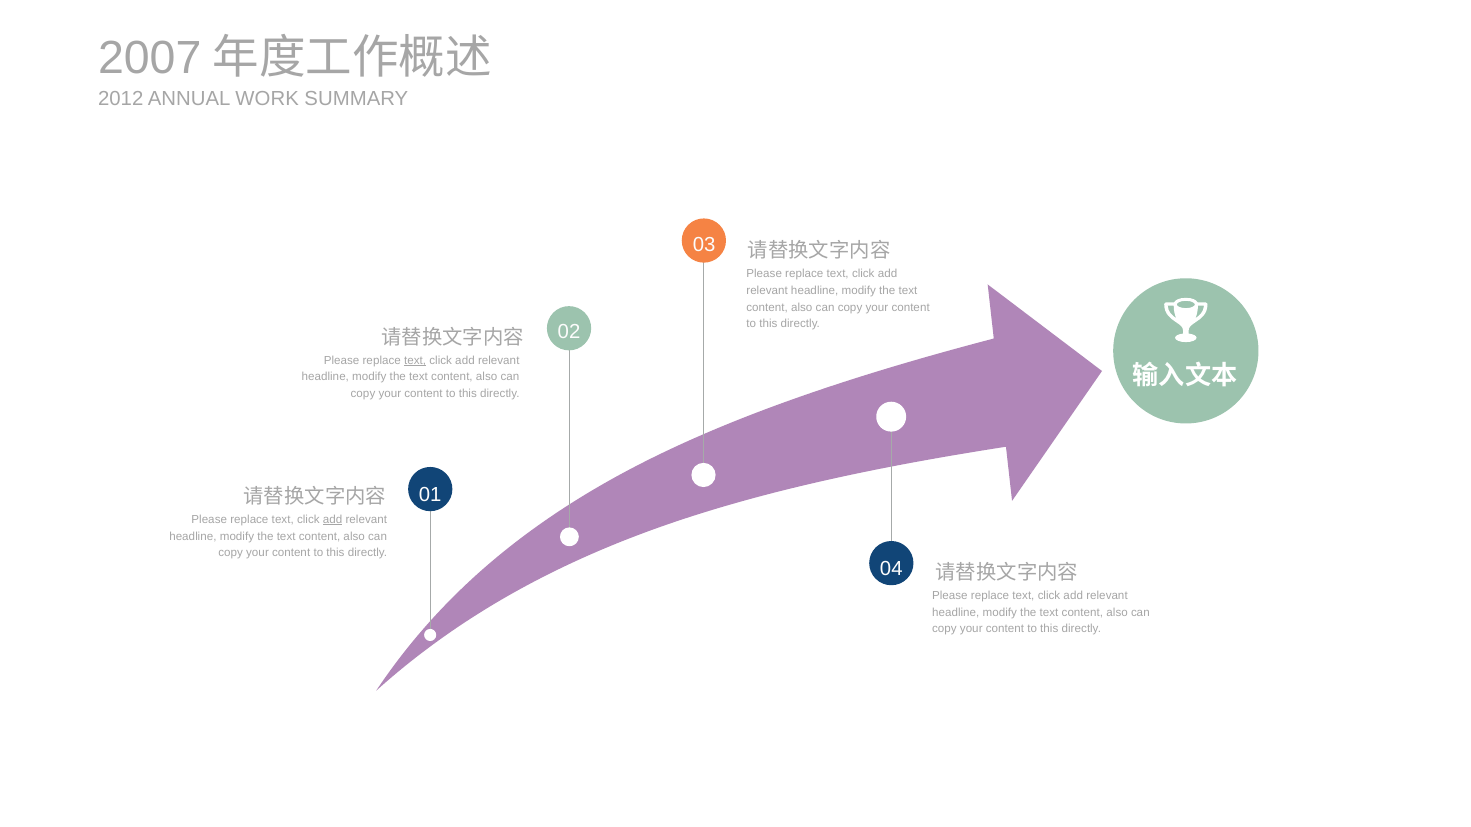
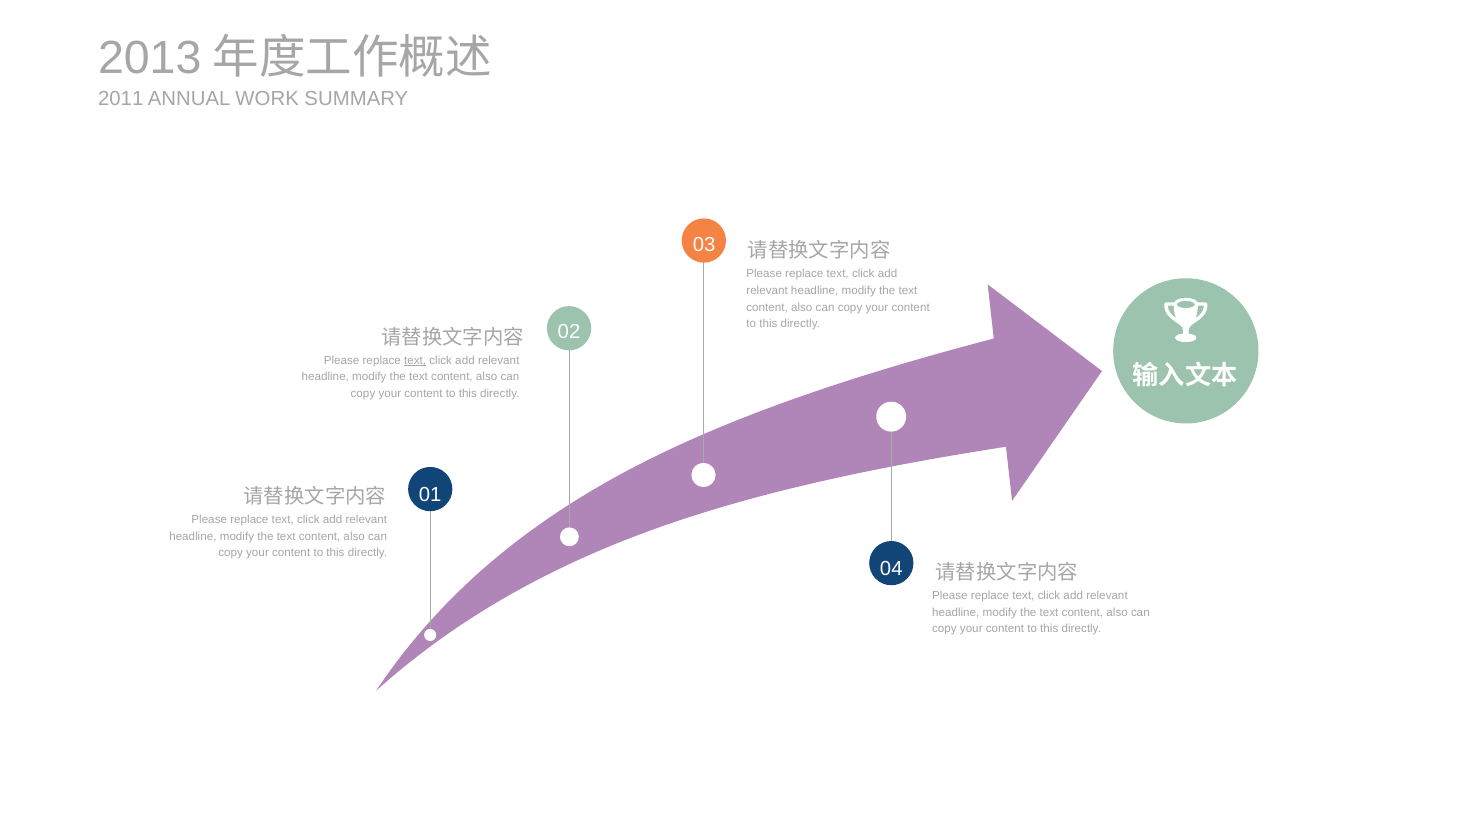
2007: 2007 -> 2013 (150, 58)
2012: 2012 -> 2011 (121, 99)
add underline: present -> none (333, 520)
